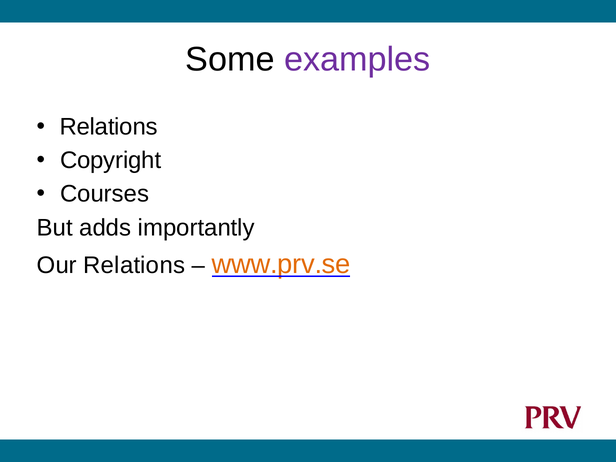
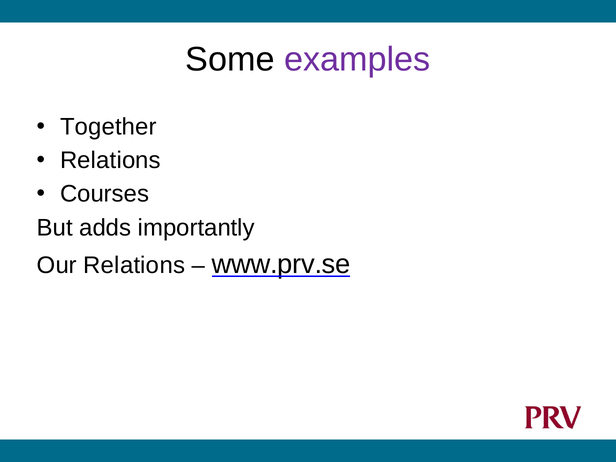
Relations: Relations -> Together (108, 127)
Copyright: Copyright -> Relations (110, 160)
www.prv.se colour: orange -> black (281, 264)
